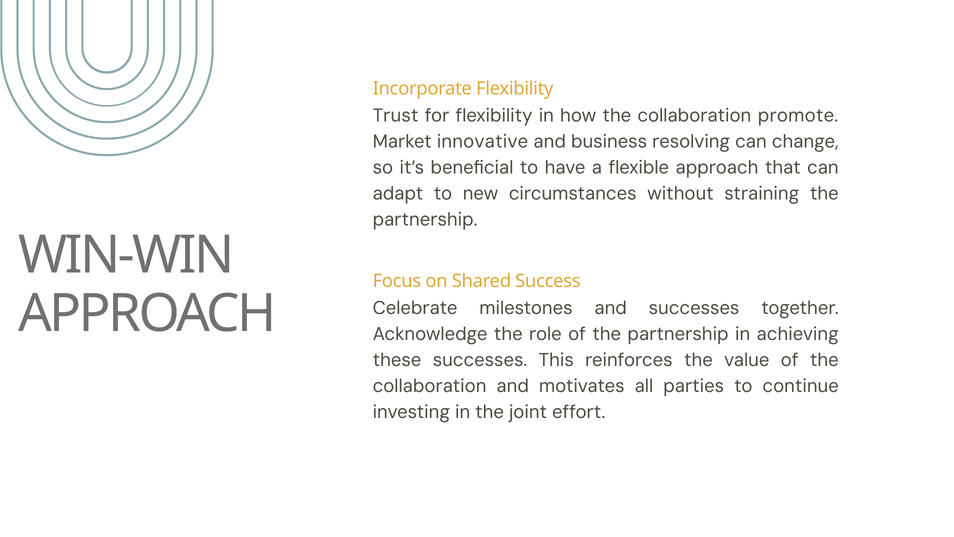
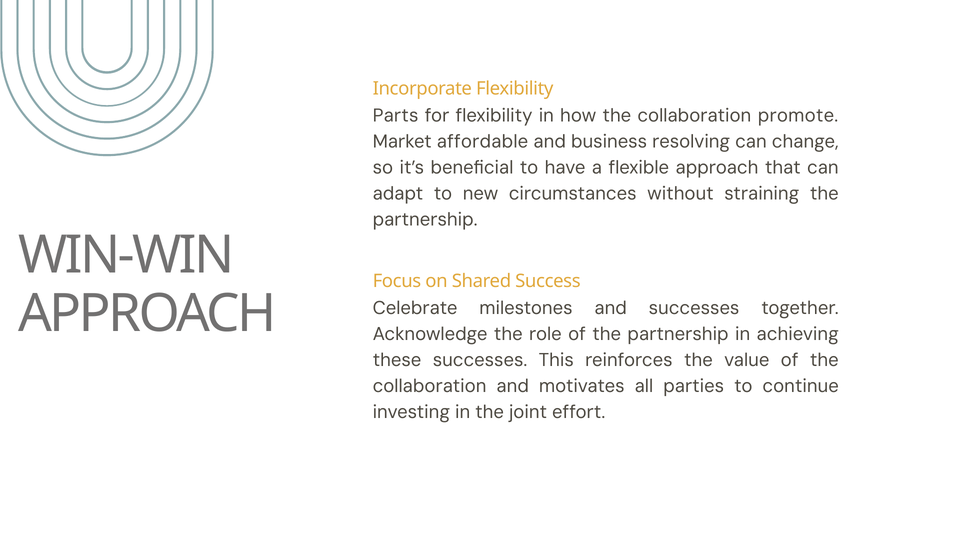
Trust: Trust -> Parts (396, 116)
innovative: innovative -> affordable (483, 142)
